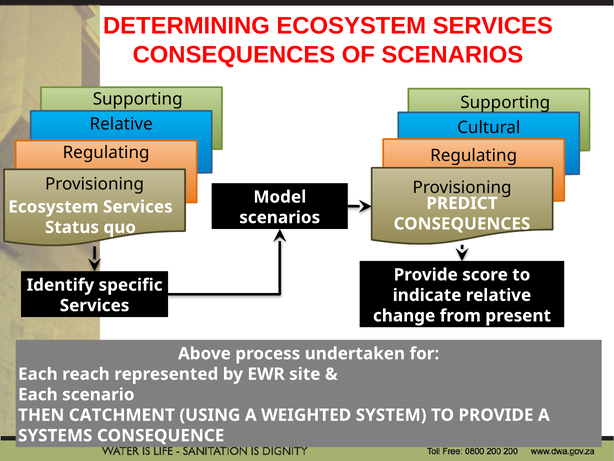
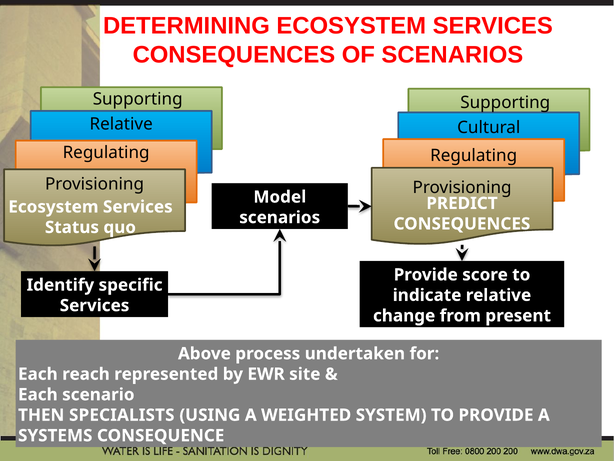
CATCHMENT: CATCHMENT -> SPECIALISTS (122, 415)
